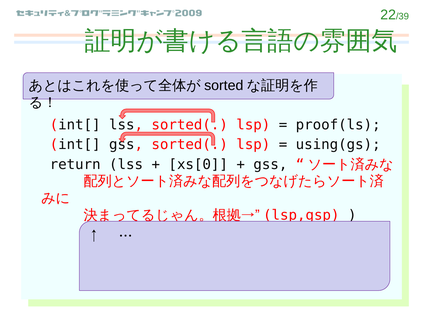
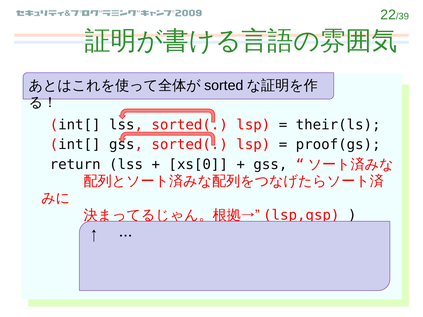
proof(ls: proof(ls -> their(ls (338, 125)
using(gs: using(gs -> proof(gs (338, 145)
